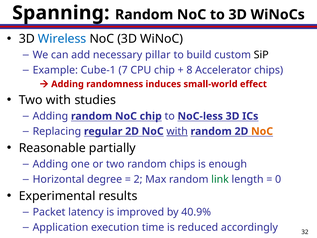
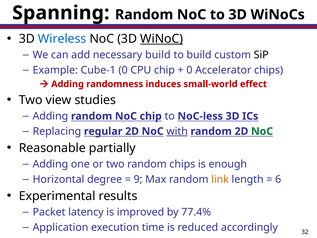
WiNoC underline: none -> present (162, 39)
necessary pillar: pillar -> build (158, 55)
Cube-1 7: 7 -> 0 (123, 70)
8: 8 -> 0 (189, 70)
Two with: with -> view (59, 100)
NoC colour: orange -> green (262, 131)
2: 2 -> 9 (138, 179)
link colour: green -> orange (220, 179)
0: 0 -> 6 (278, 179)
40.9%: 40.9% -> 77.4% (196, 212)
